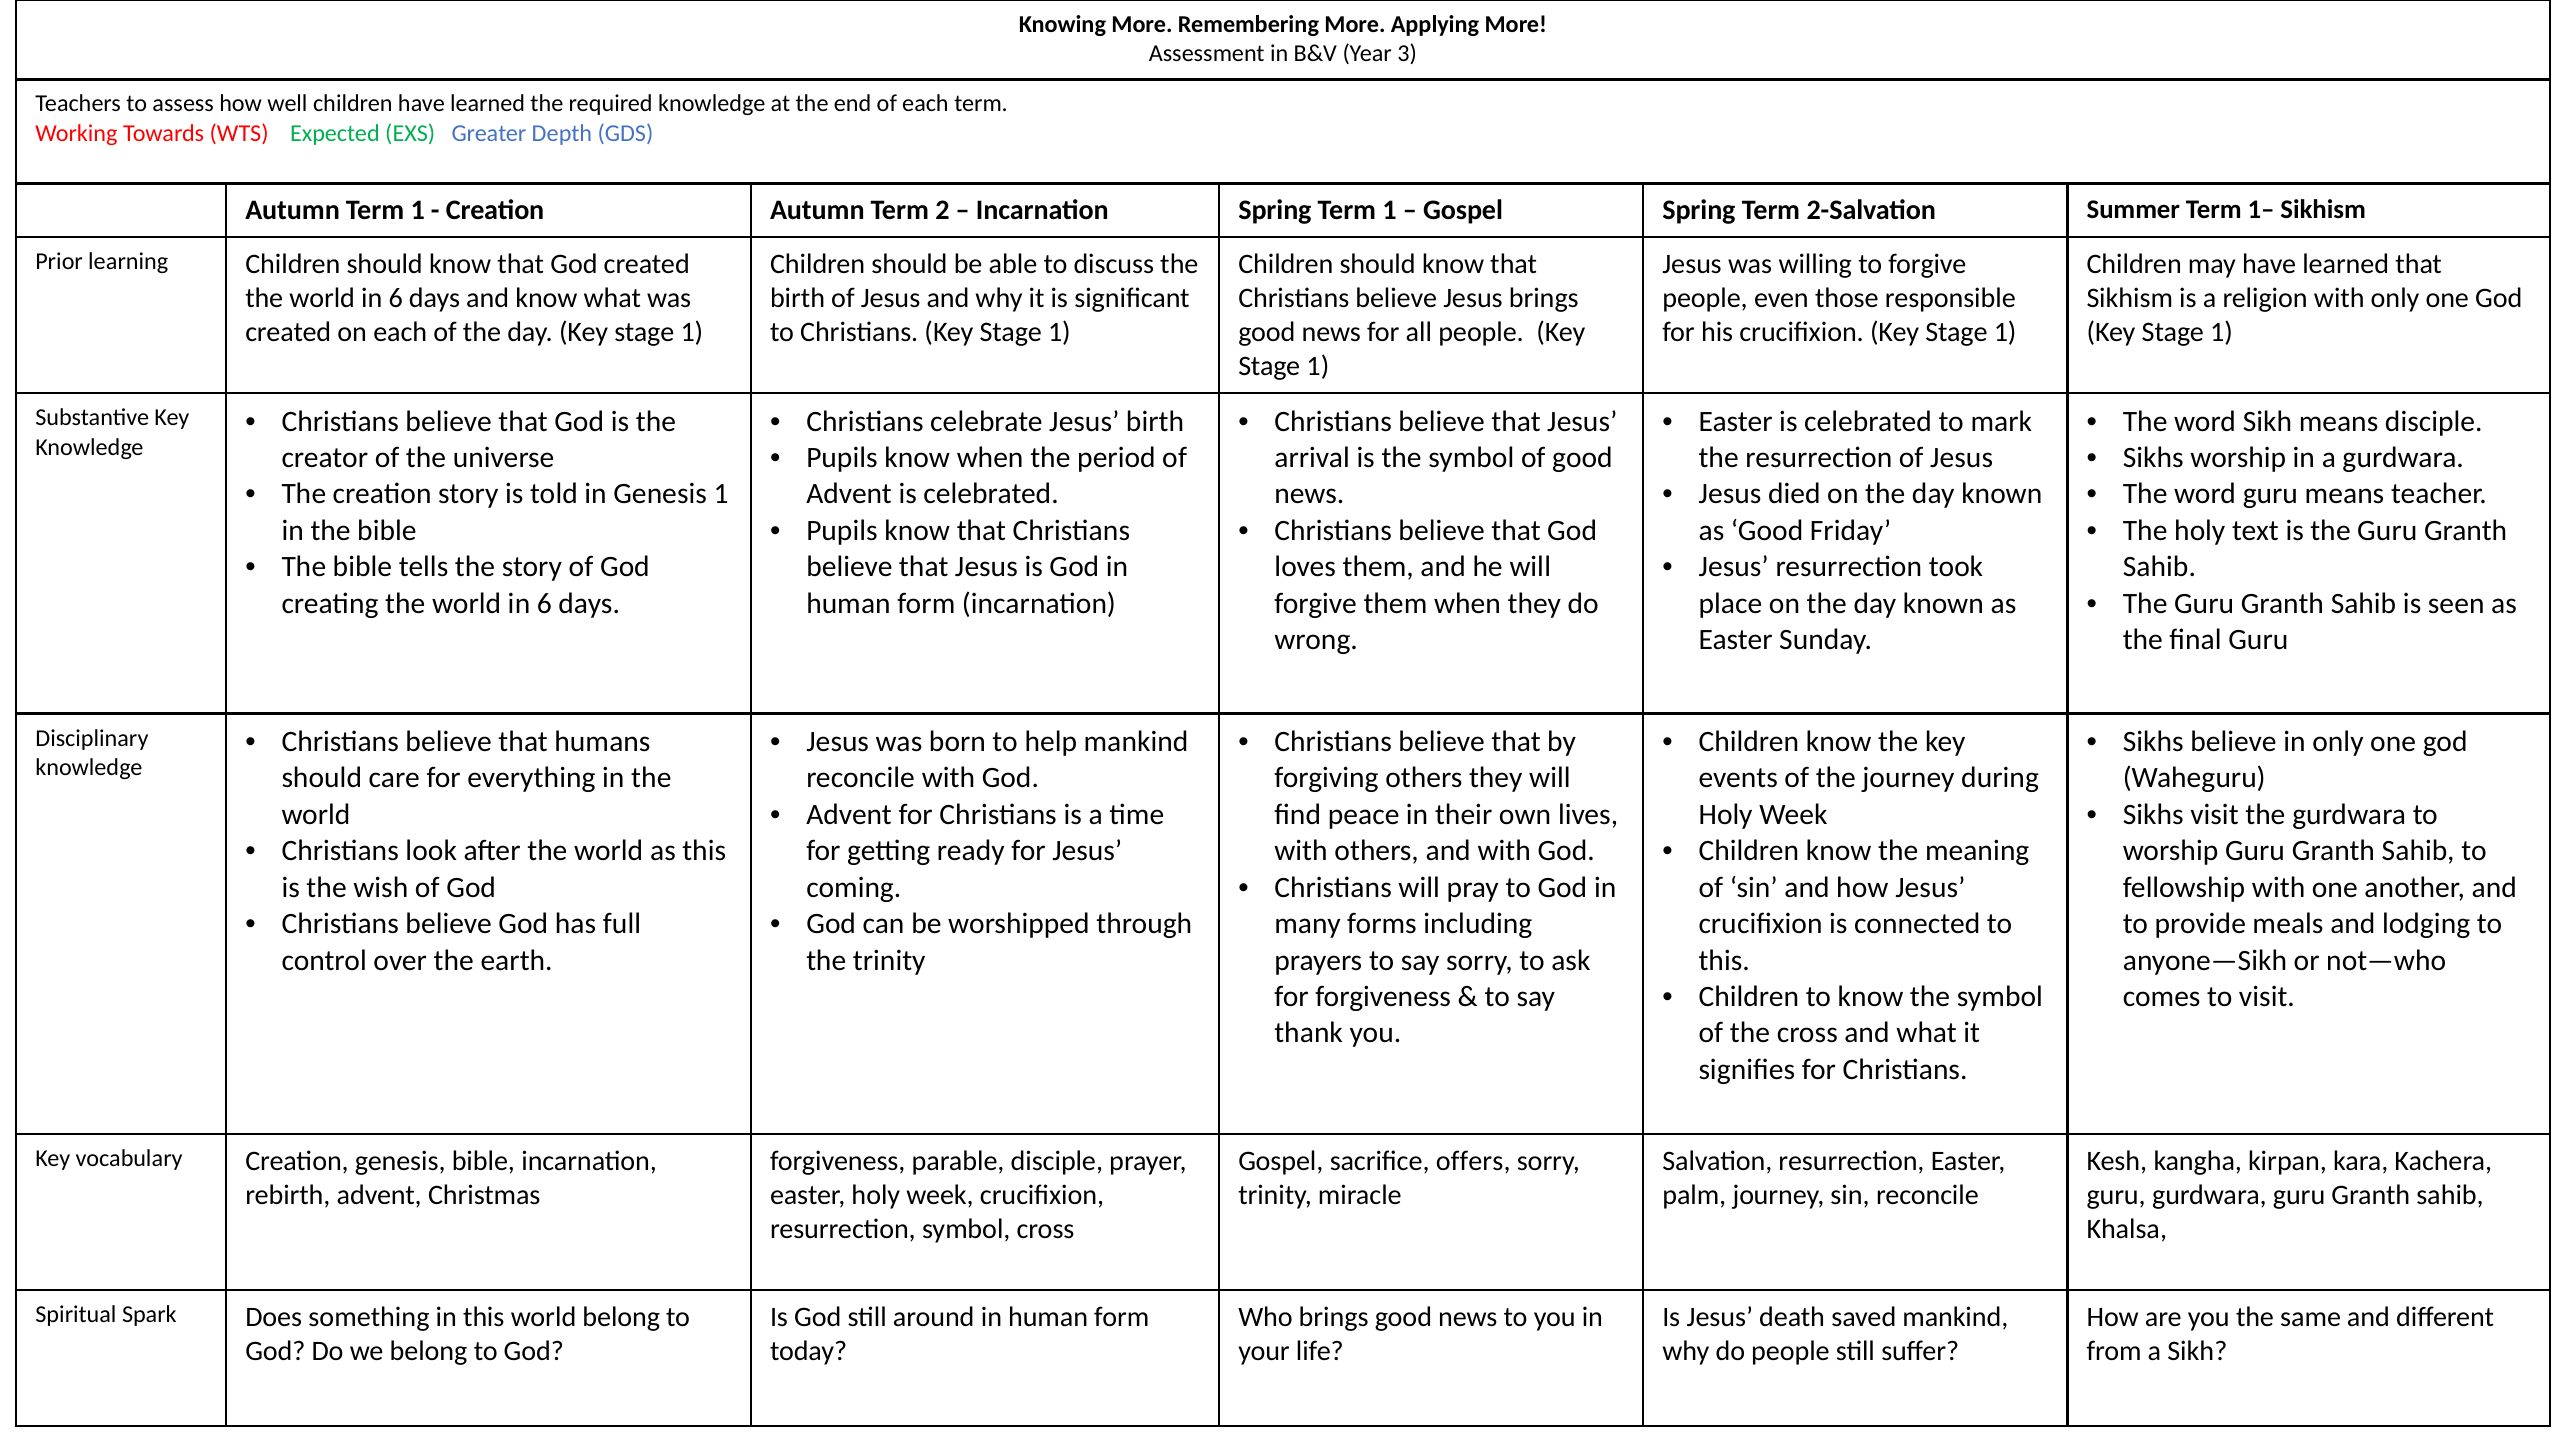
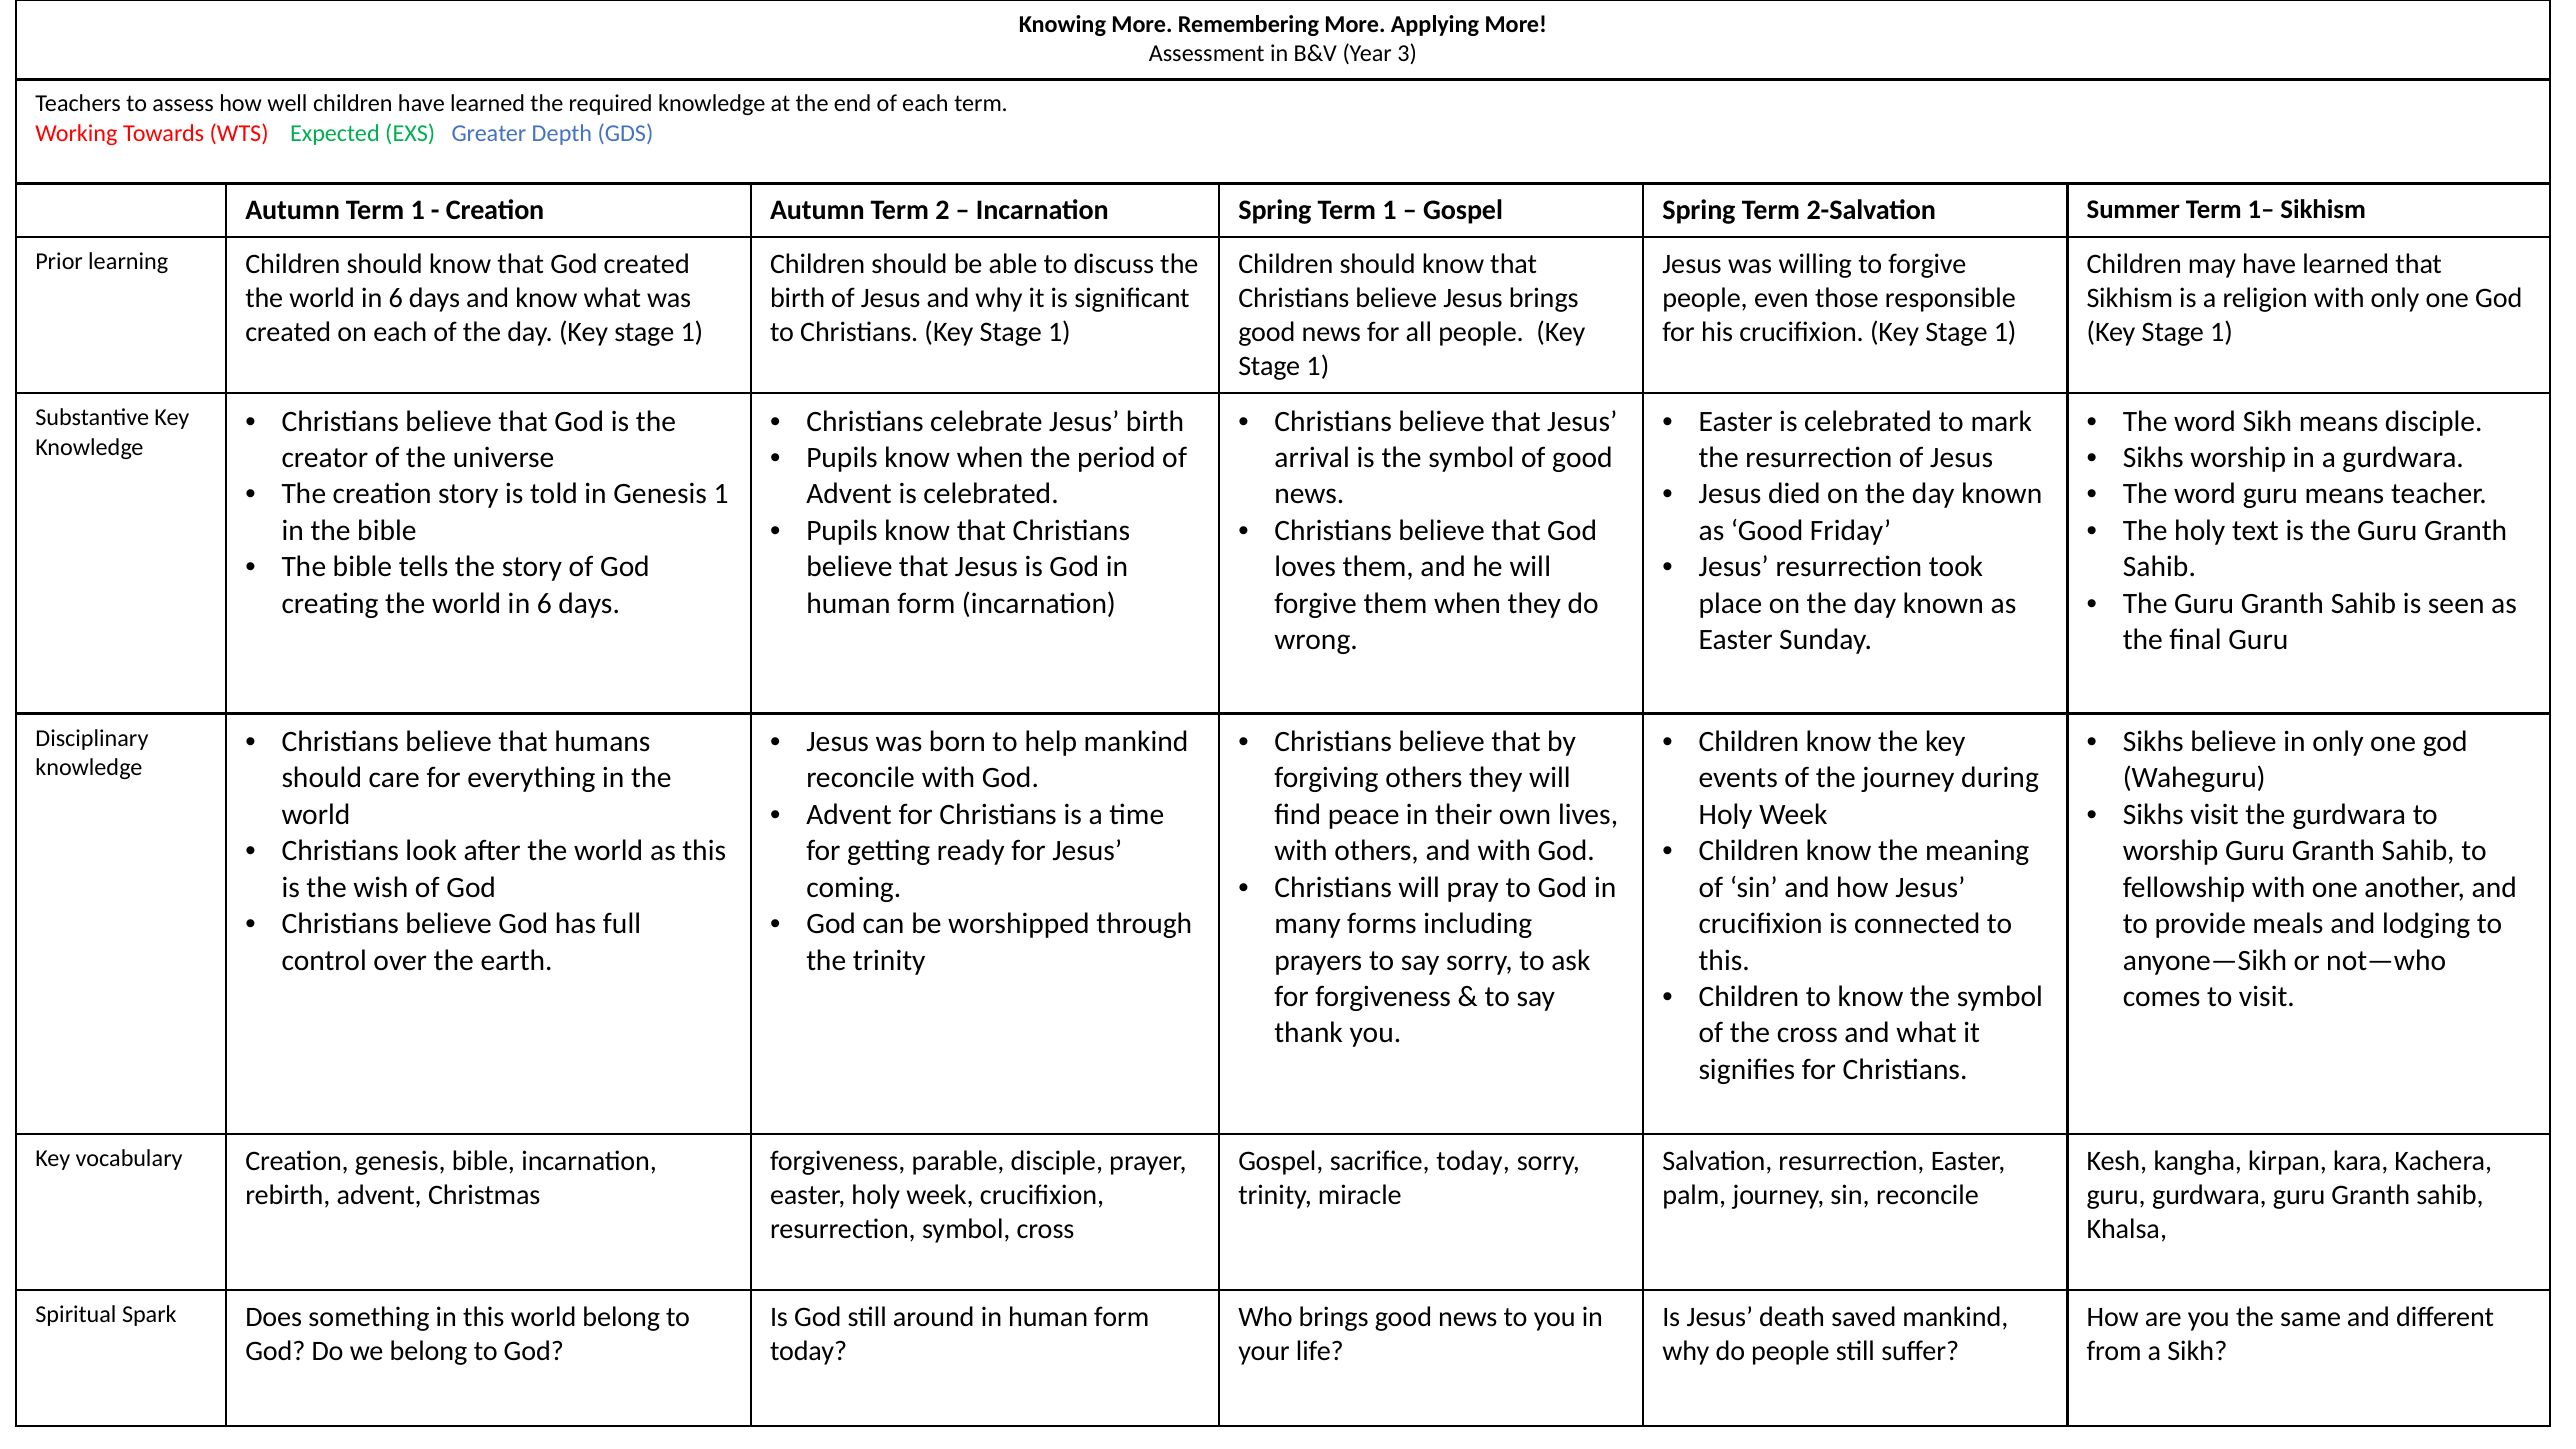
sacrifice offers: offers -> today (1473, 1161)
